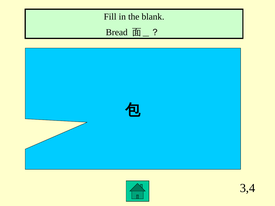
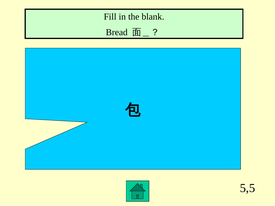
3,4: 3,4 -> 5,5 (248, 188)
